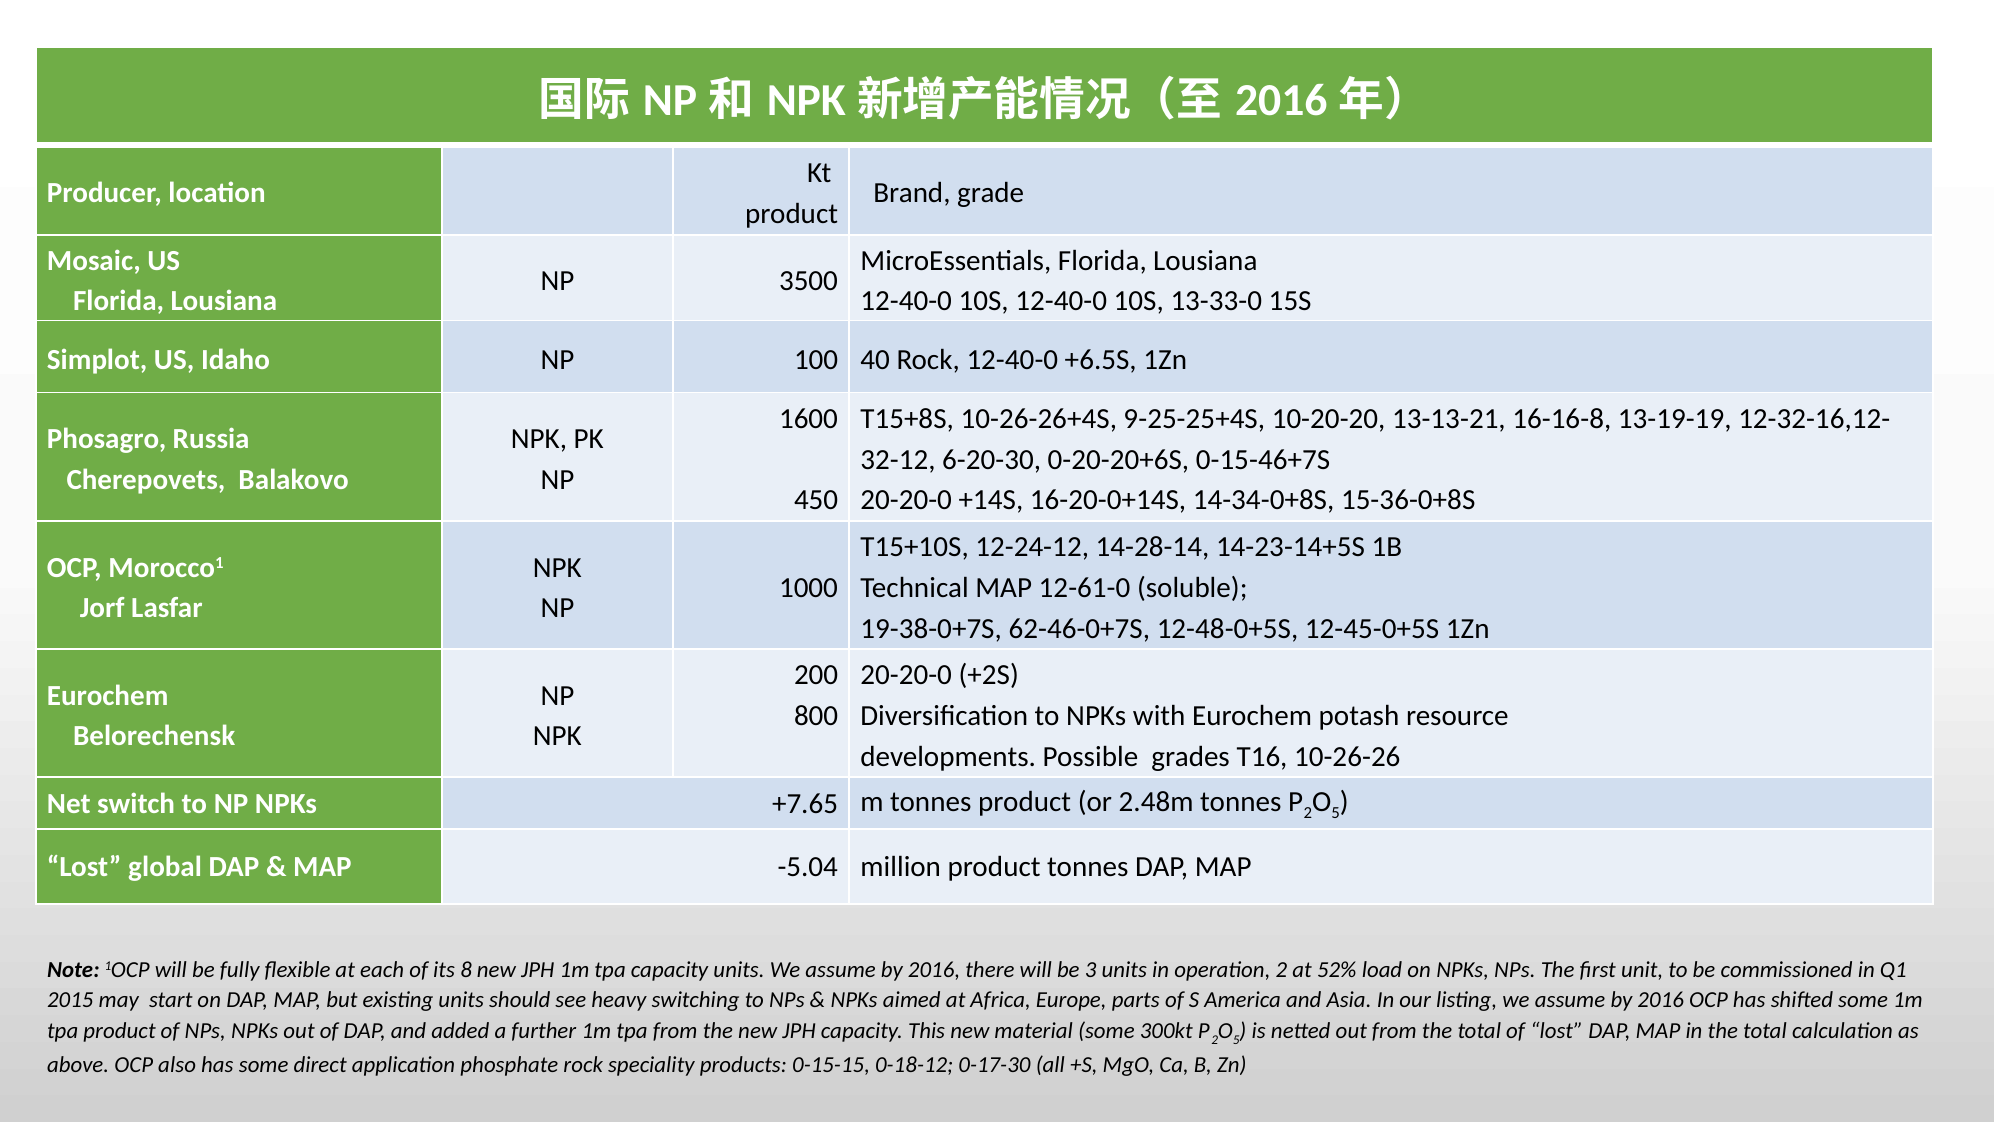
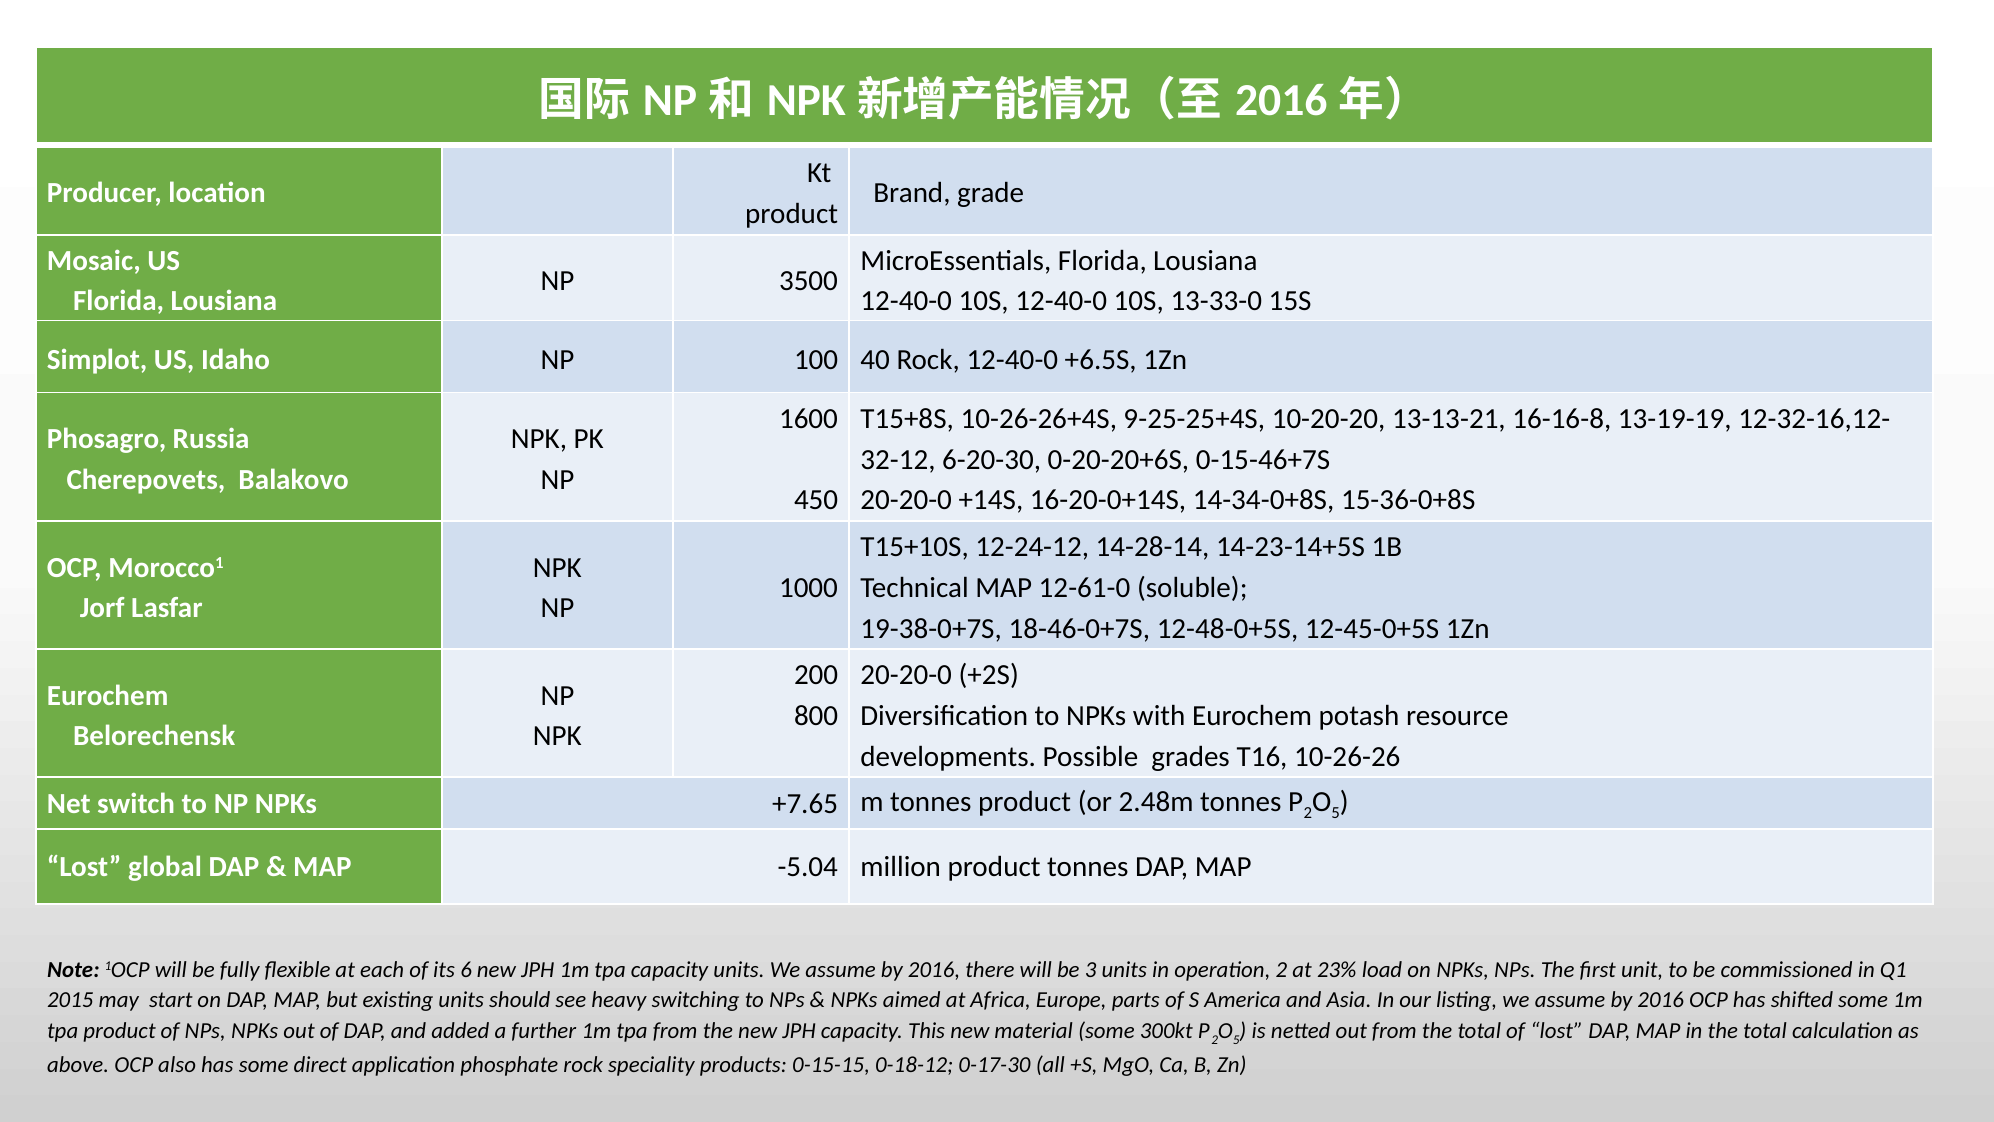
62-46-0+7S: 62-46-0+7S -> 18-46-0+7S (1079, 628)
8: 8 -> 6 (466, 970)
52%: 52% -> 23% (1337, 970)
